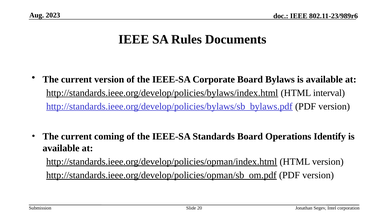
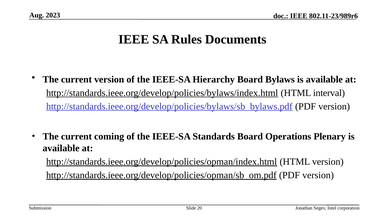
Corporate: Corporate -> Hierarchy (214, 79)
Identify: Identify -> Plenary (330, 136)
